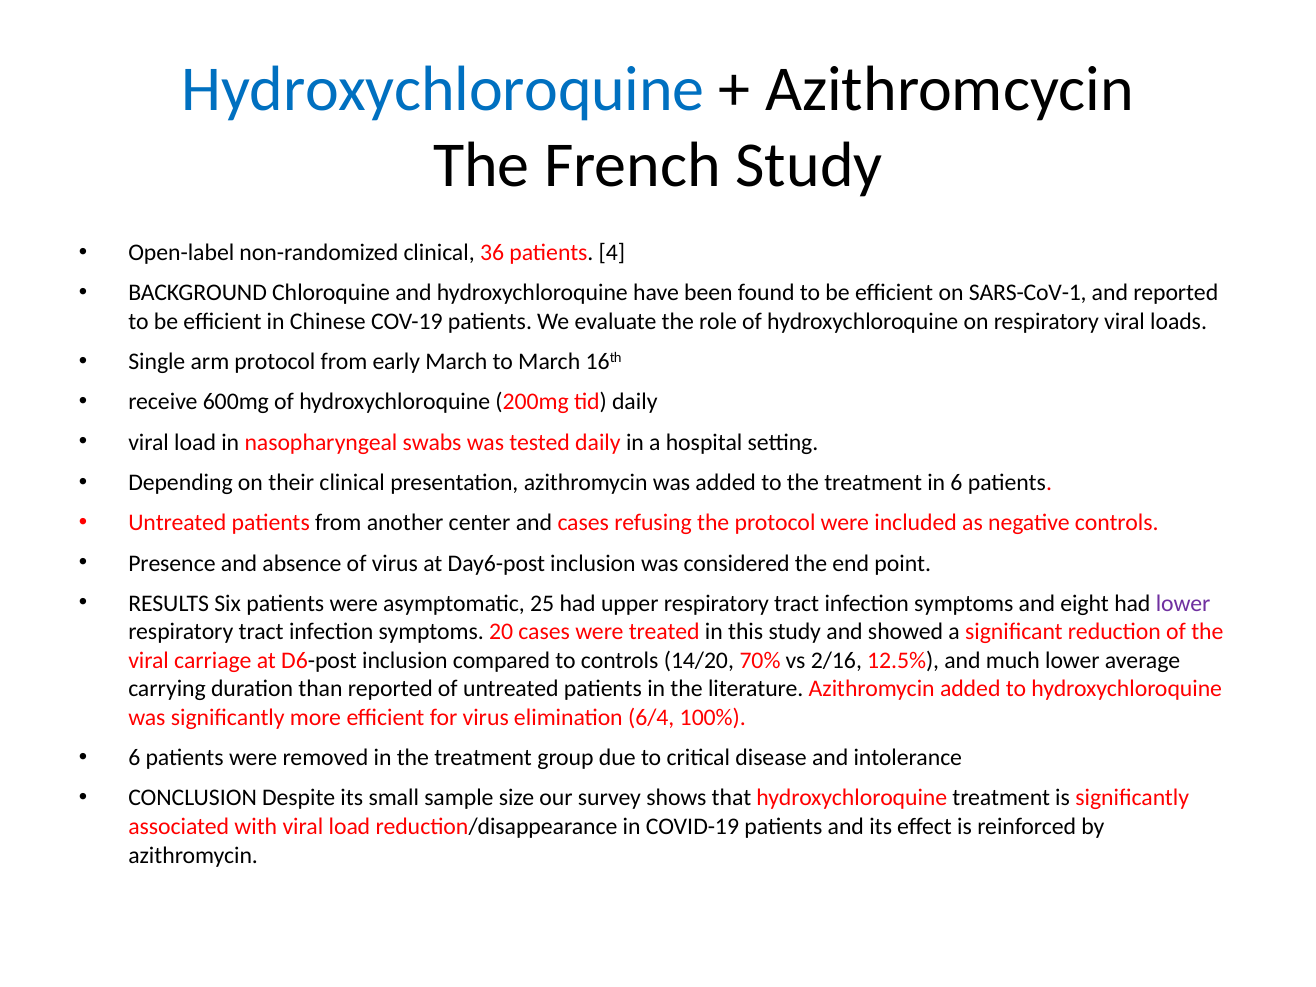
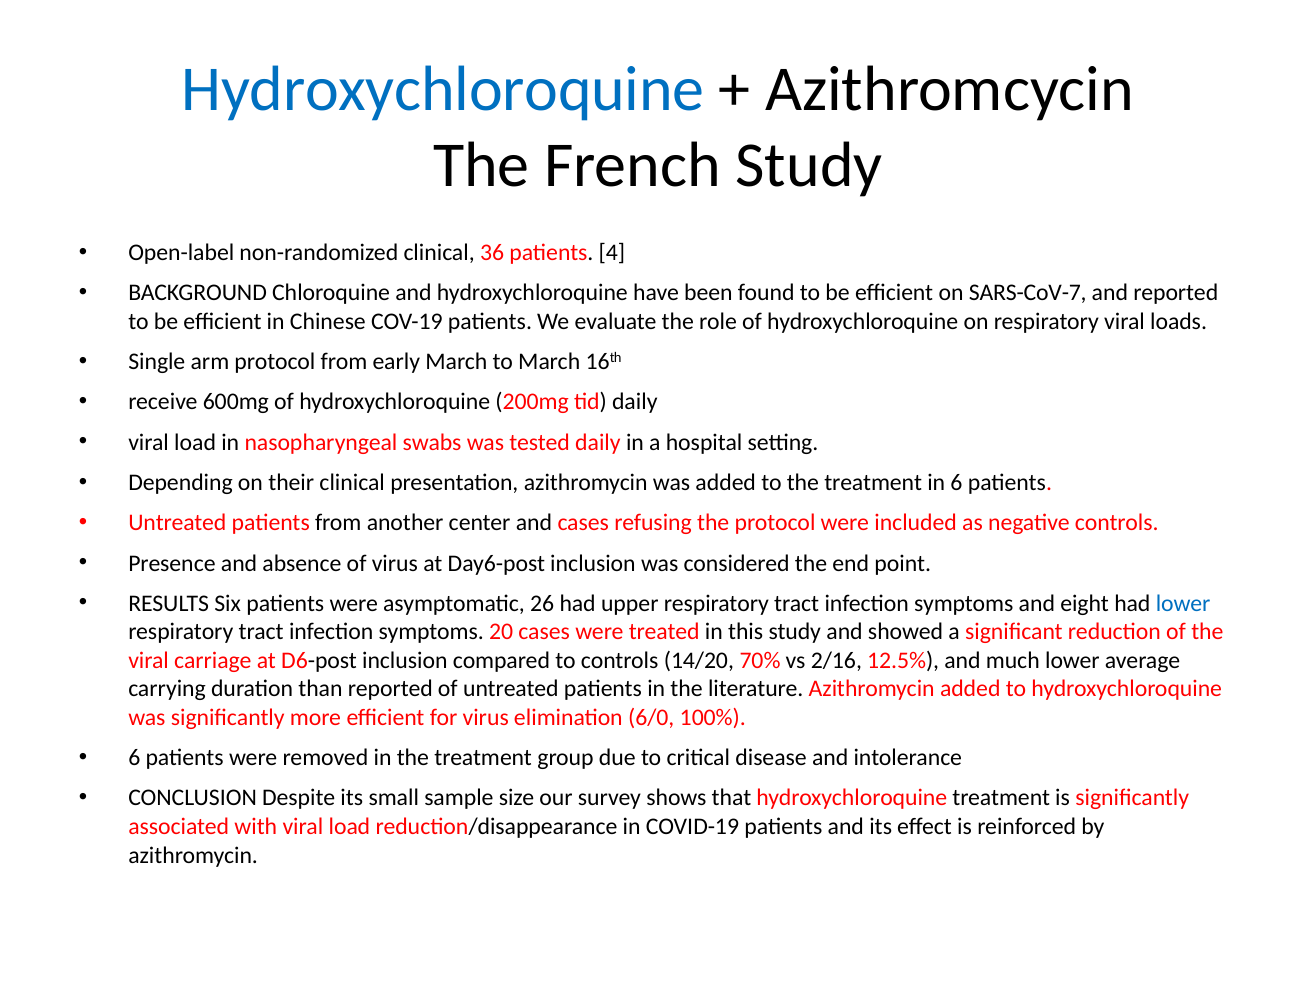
SARS-CoV-1: SARS-CoV-1 -> SARS-CoV-7 (1028, 293)
25: 25 -> 26 (542, 603)
lower colour: purple -> blue (1183, 603)
6/4: 6/4 -> 6/0 (651, 718)
